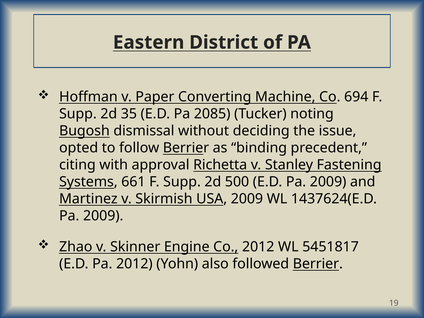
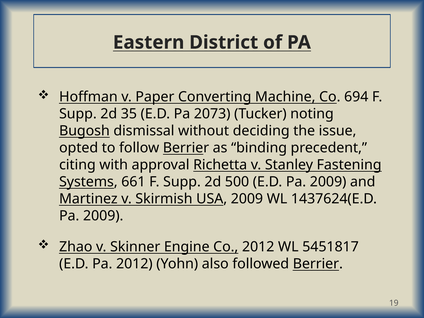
2085: 2085 -> 2073 (212, 114)
